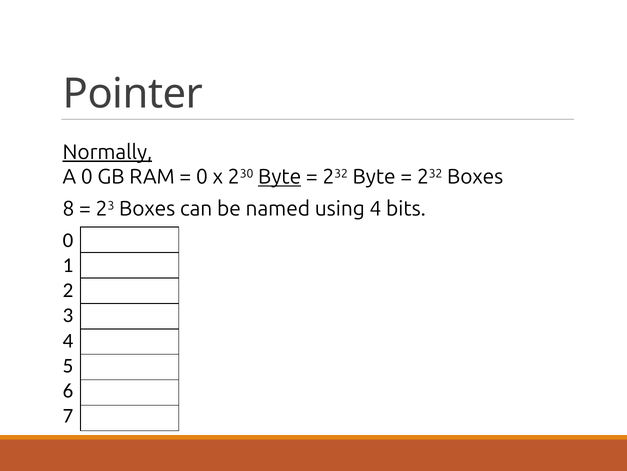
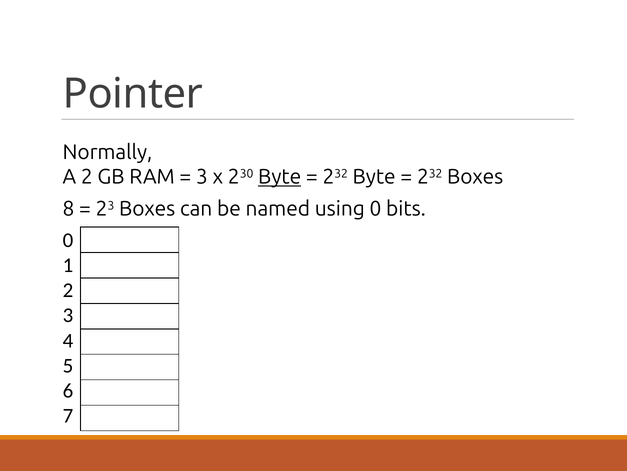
Normally underline: present -> none (107, 152)
A 0: 0 -> 2 (87, 177)
0: 0 -> 3 (202, 177)
using 4: 4 -> 0 (376, 209)
